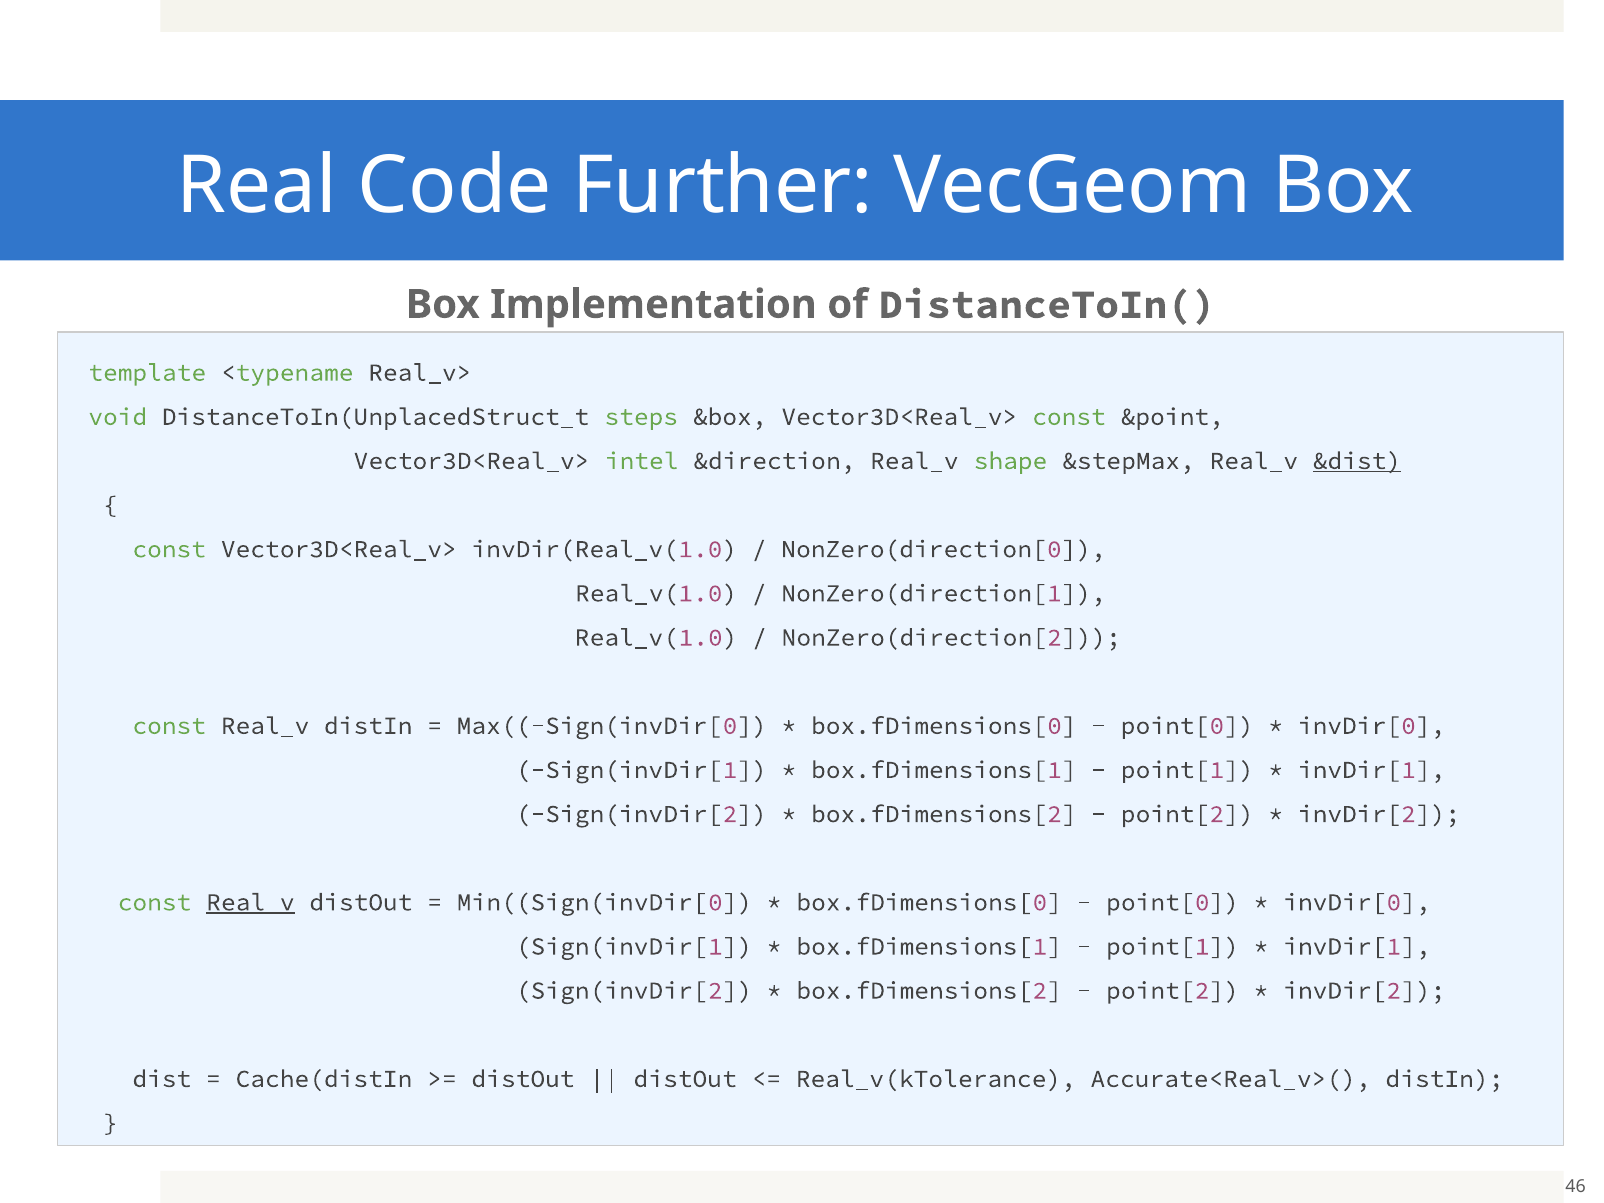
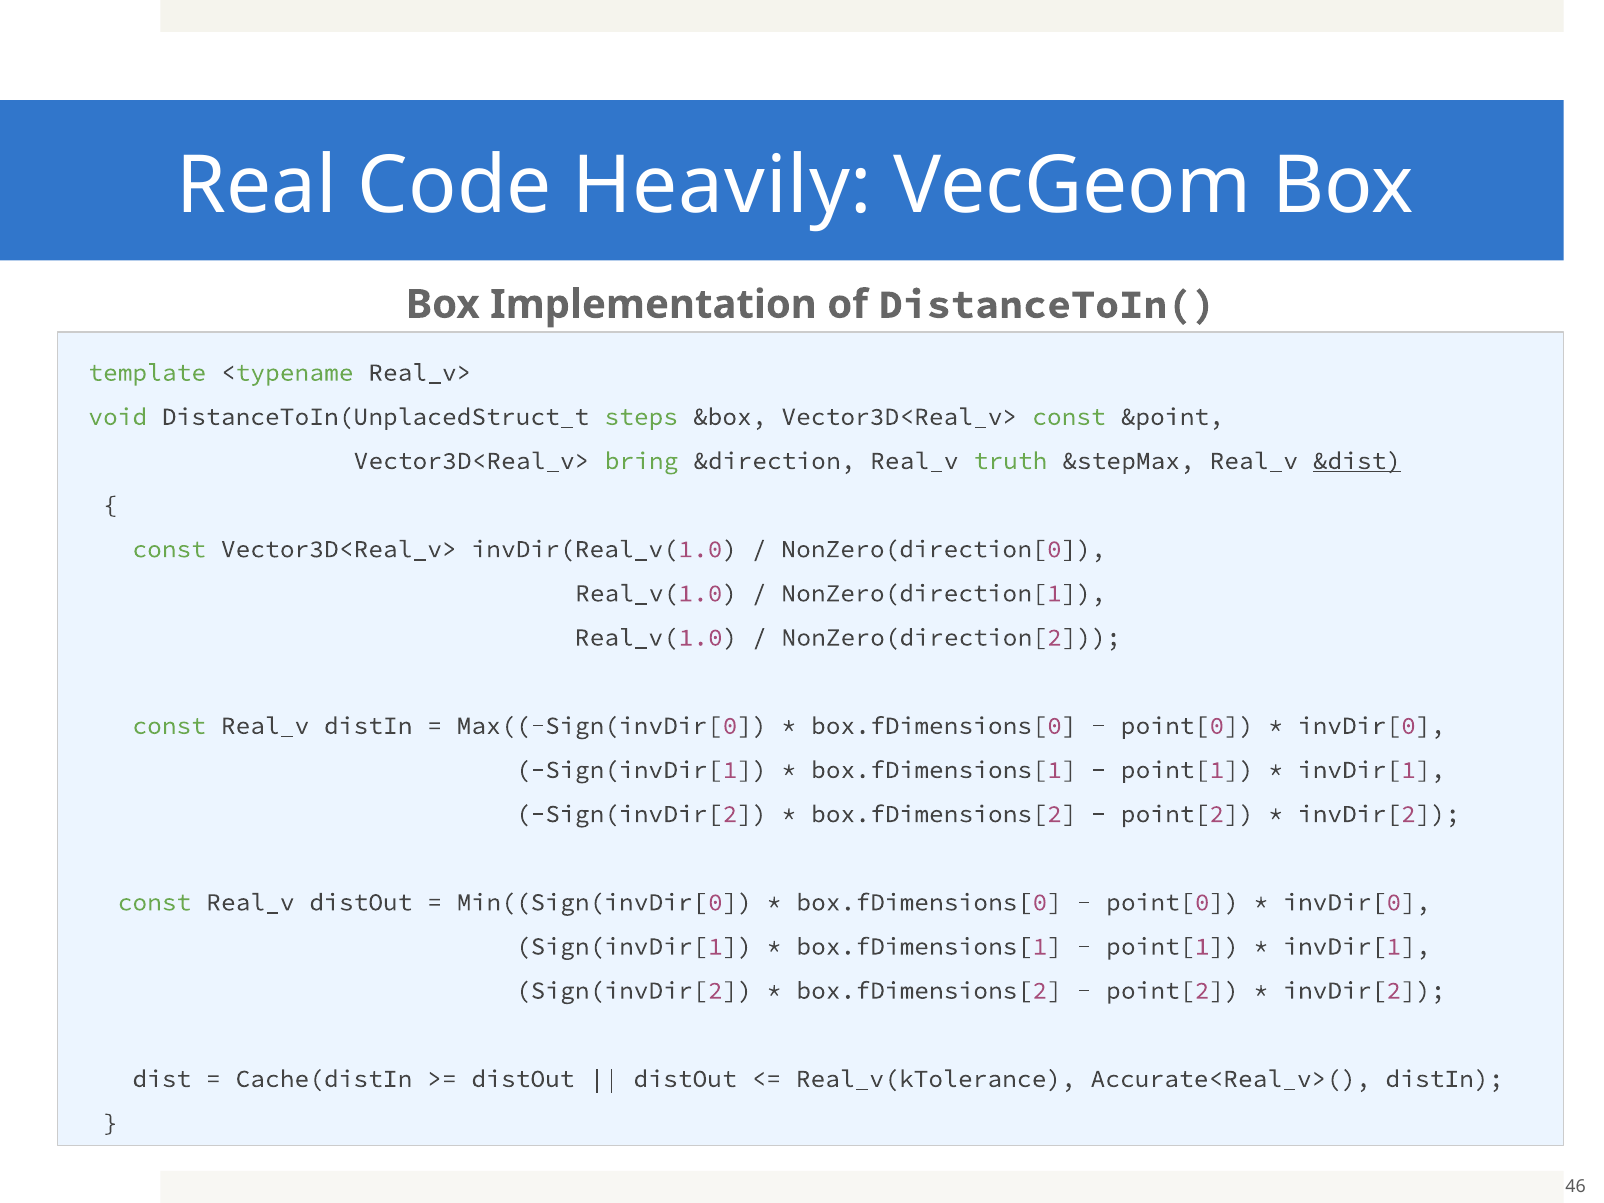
Further: Further -> Heavily (722, 186)
intel: intel -> bring (642, 461)
shape: shape -> truth (1010, 461)
Real_v underline: present -> none (250, 902)
